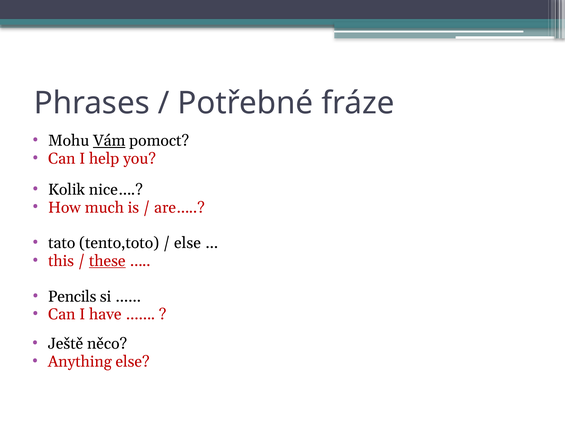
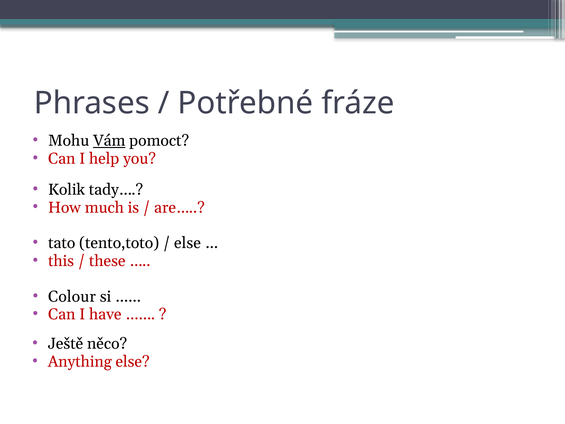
nice…: nice… -> tady… (116, 190)
these underline: present -> none (107, 261)
Pencils: Pencils -> Colour (72, 296)
